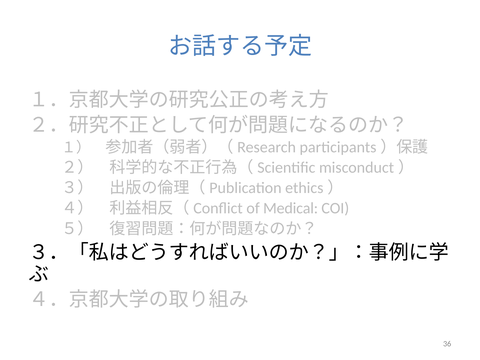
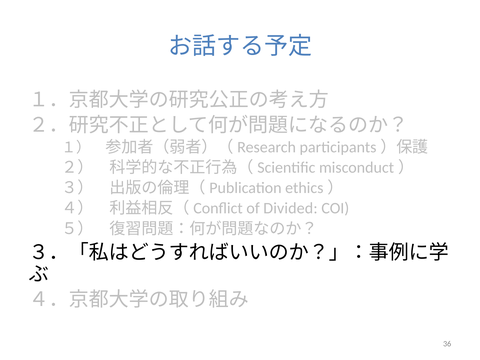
Medical: Medical -> Divided (290, 208)
